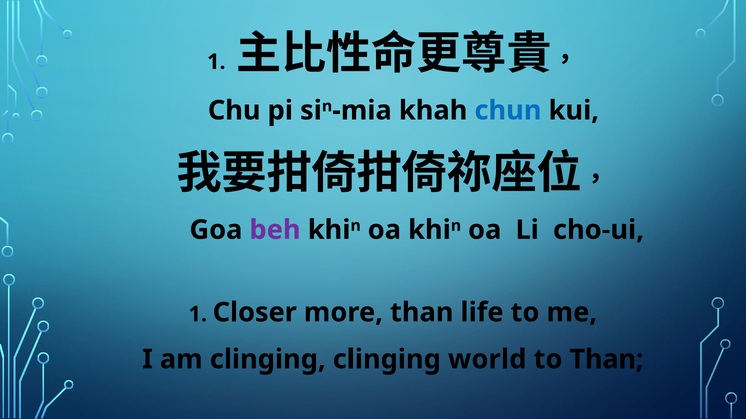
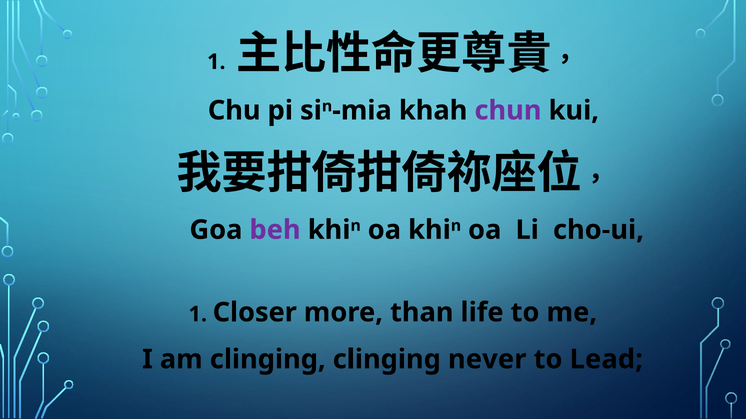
chun colour: blue -> purple (508, 111)
world: world -> never (487, 360)
to Than: Than -> Lead (606, 360)
